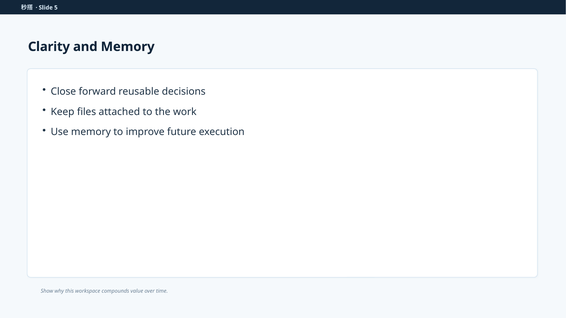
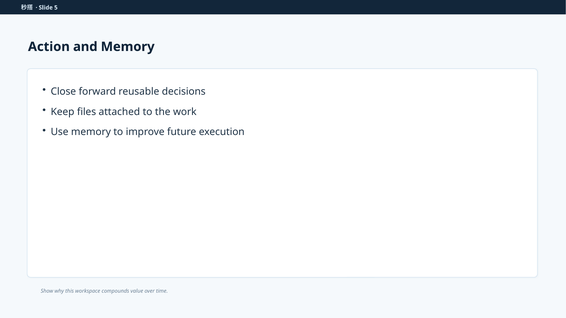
Clarity: Clarity -> Action (49, 47)
